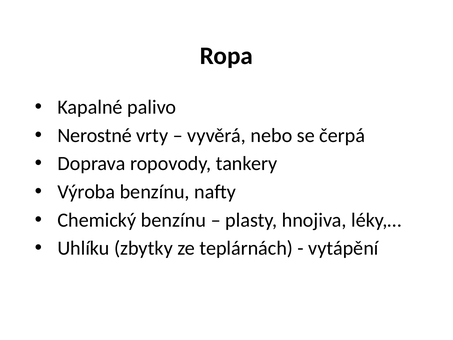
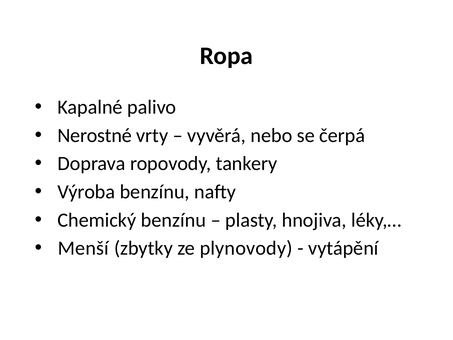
Uhlíku: Uhlíku -> Menší (83, 248)
teplárnách: teplárnách -> plynovody (246, 248)
